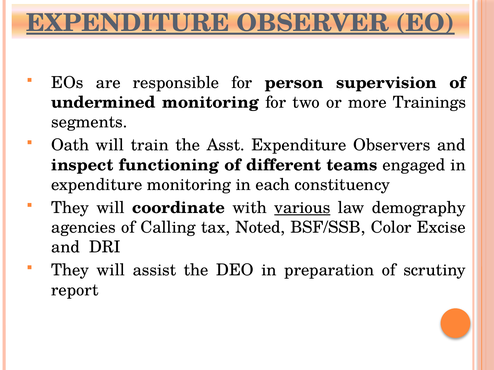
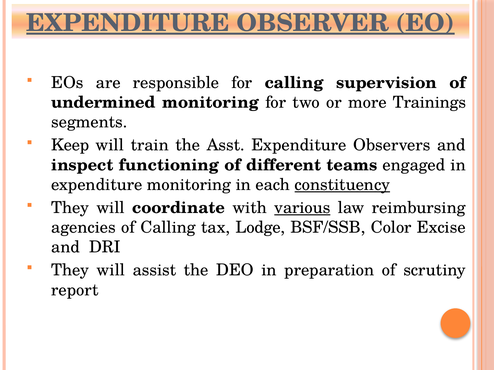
for person: person -> calling (294, 83)
Oath: Oath -> Keep (70, 145)
constituency underline: none -> present (342, 185)
demography: demography -> reimbursing (419, 208)
Noted: Noted -> Lodge (260, 228)
